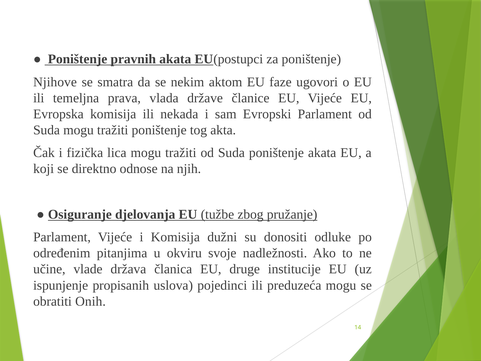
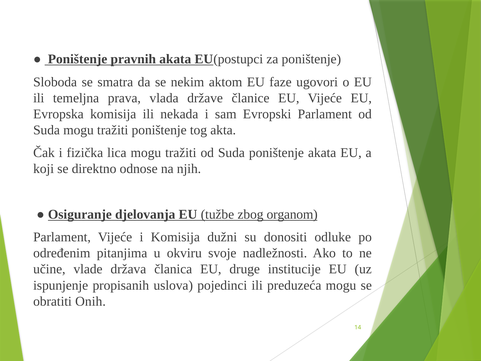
Njihove: Njihove -> Sloboda (55, 82)
pružanje: pružanje -> organom (292, 214)
